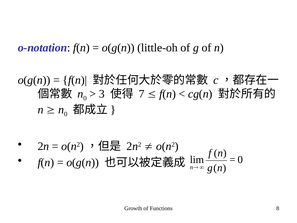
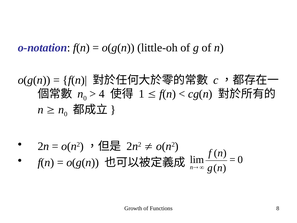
3: 3 -> 4 (102, 94)
7: 7 -> 1 (142, 94)
